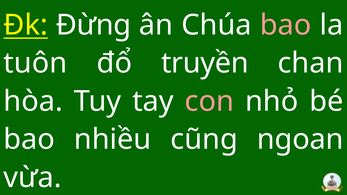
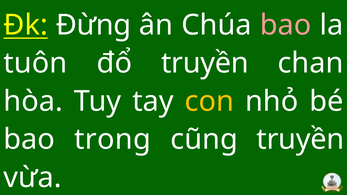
con colour: pink -> yellow (209, 101)
nhiều: nhiều -> trong (113, 140)
cũng ngoan: ngoan -> truyền (300, 140)
